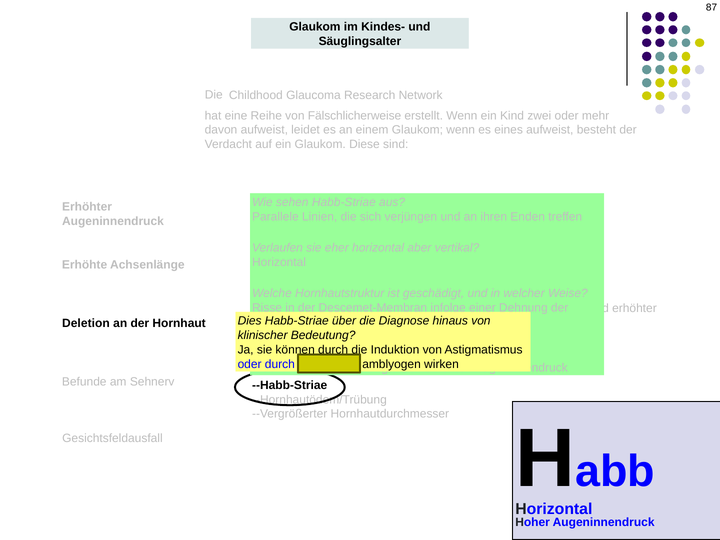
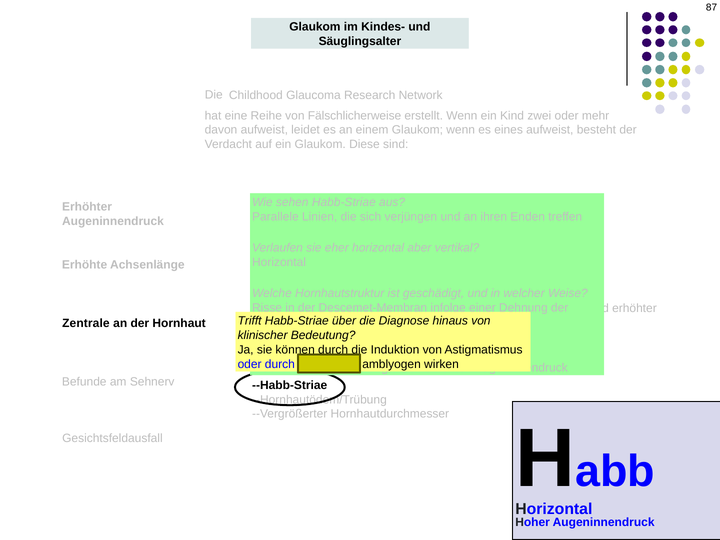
Dies: Dies -> Trifft (250, 321)
Deletion: Deletion -> Zentrale (86, 323)
